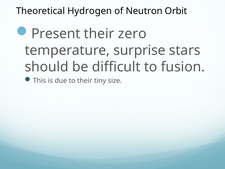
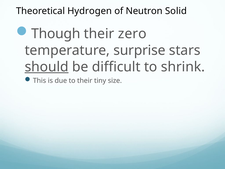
Orbit: Orbit -> Solid (176, 11)
Present: Present -> Though (56, 34)
should underline: none -> present (47, 67)
fusion: fusion -> shrink (183, 67)
